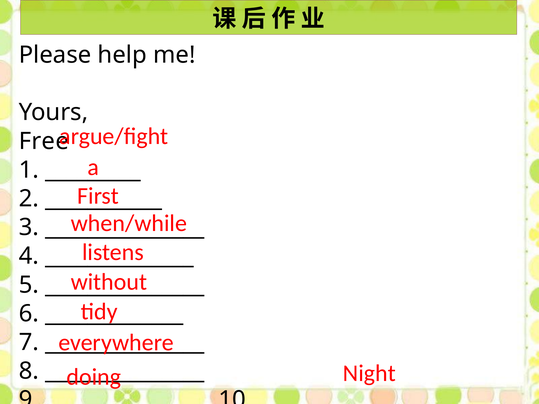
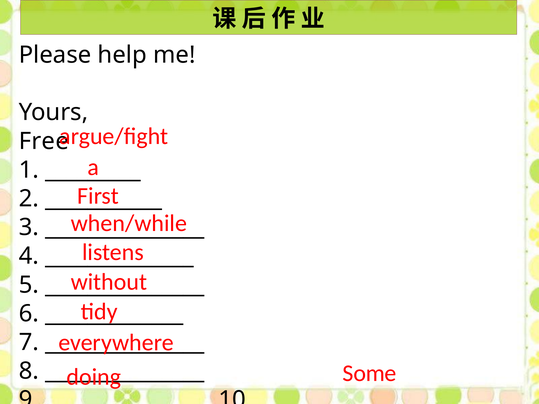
Night: Night -> Some (370, 374)
